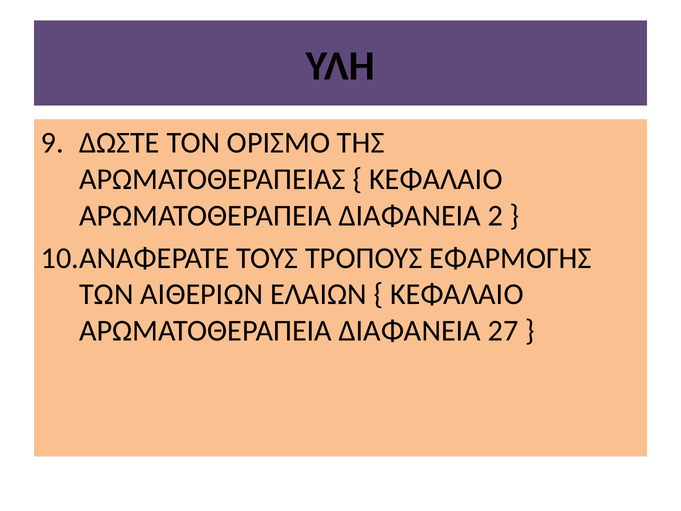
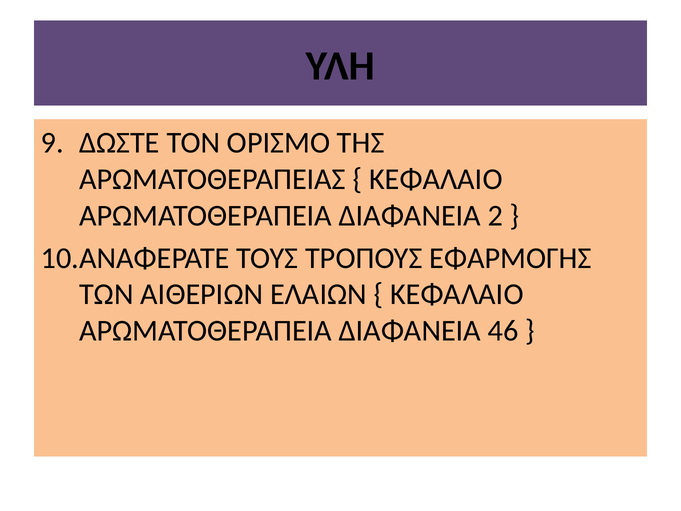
27: 27 -> 46 (503, 331)
